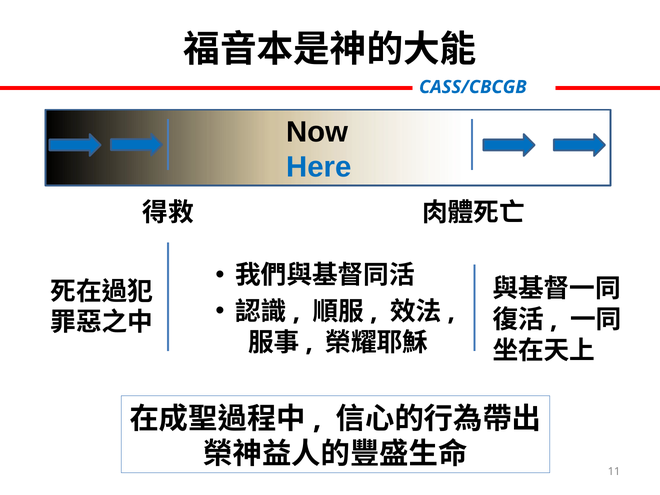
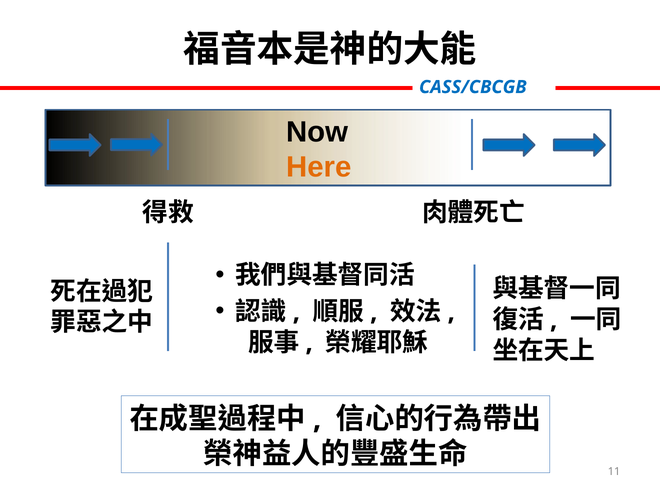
Here colour: blue -> orange (319, 167)
